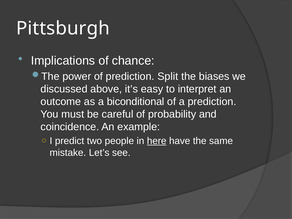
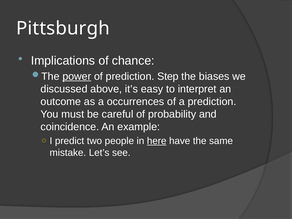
power underline: none -> present (77, 76)
Split: Split -> Step (168, 76)
biconditional: biconditional -> occurrences (136, 102)
